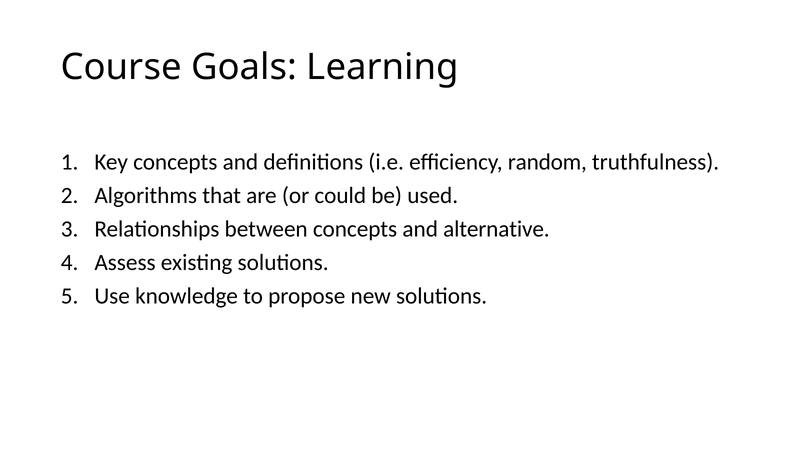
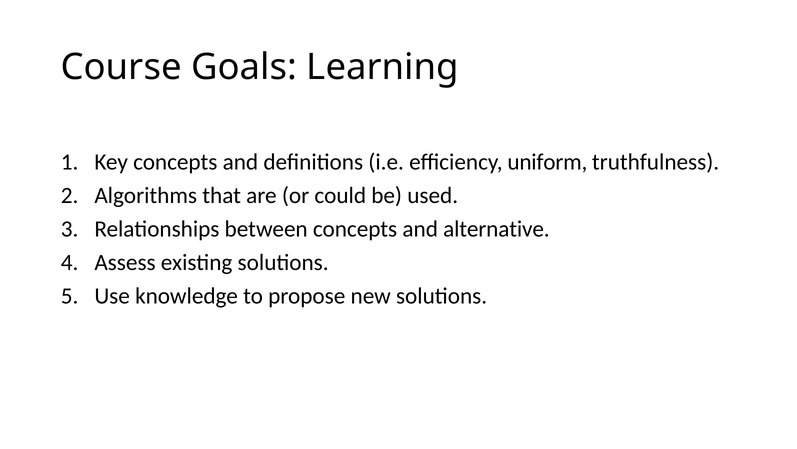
random: random -> uniform (547, 162)
